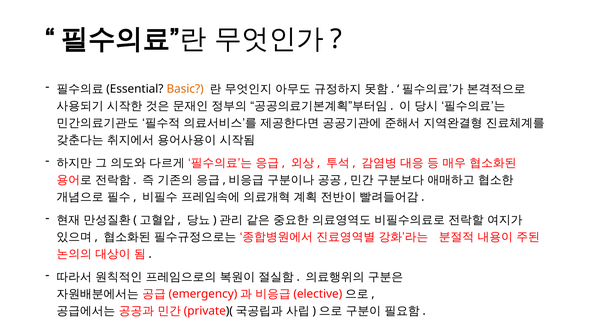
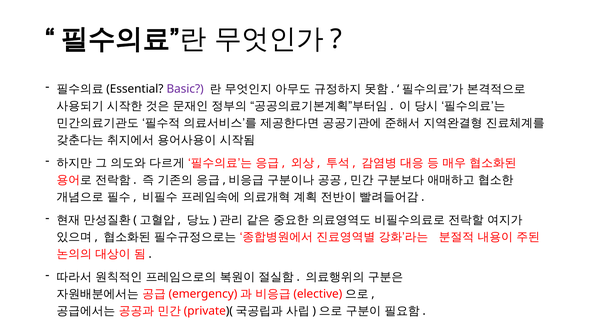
Basic colour: orange -> purple (185, 89)
